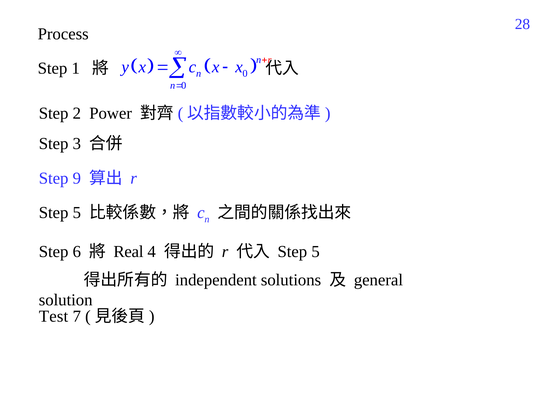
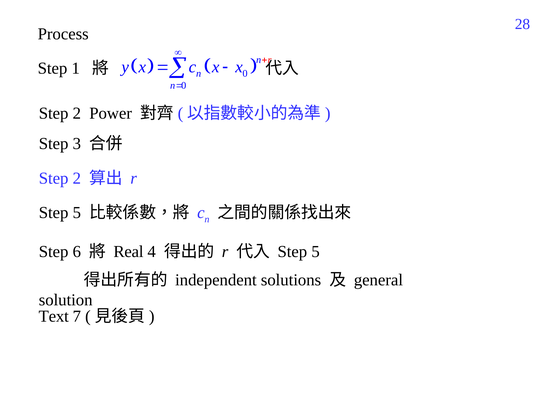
9: 9 -> 2 (77, 178)
Test: Test -> Text (54, 316)
